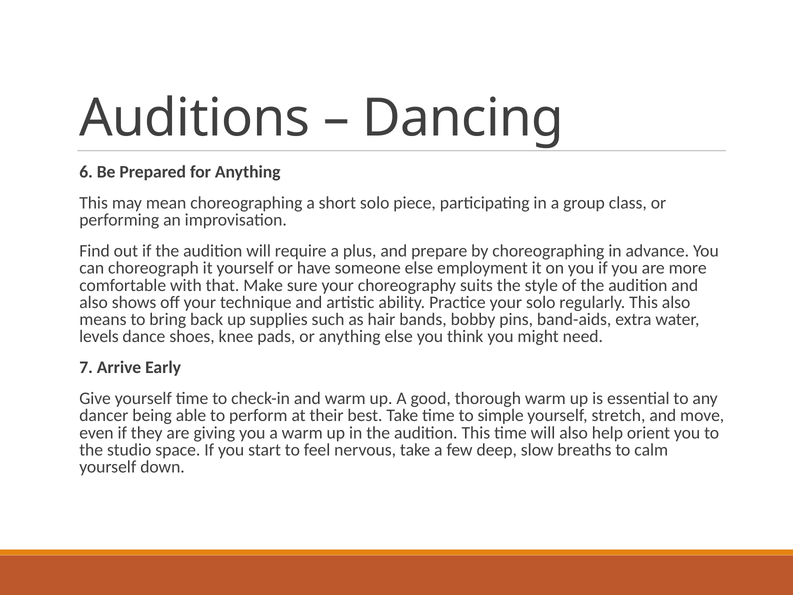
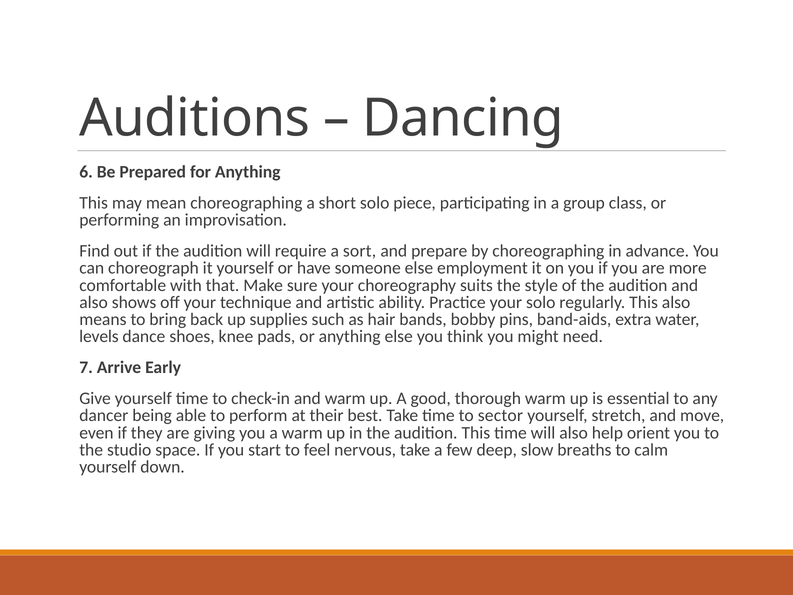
plus: plus -> sort (360, 251)
simple: simple -> sector (500, 415)
